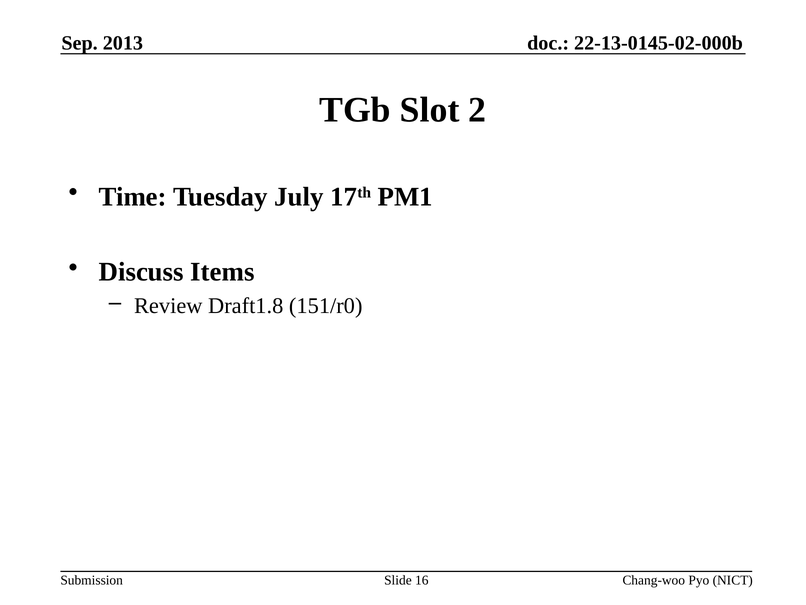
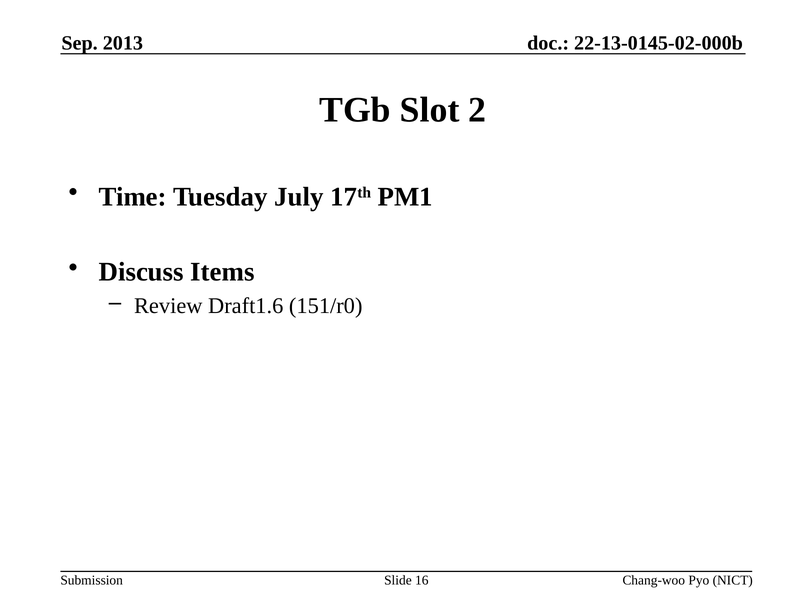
Draft1.8: Draft1.8 -> Draft1.6 (246, 306)
